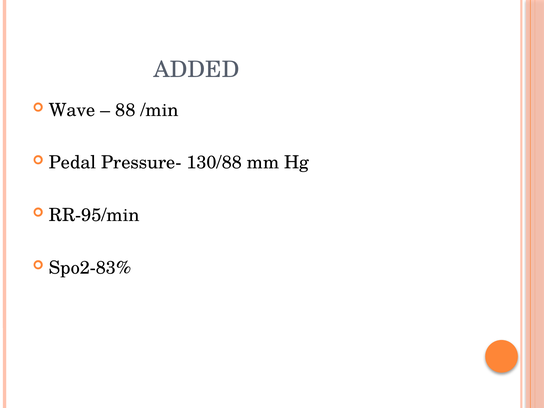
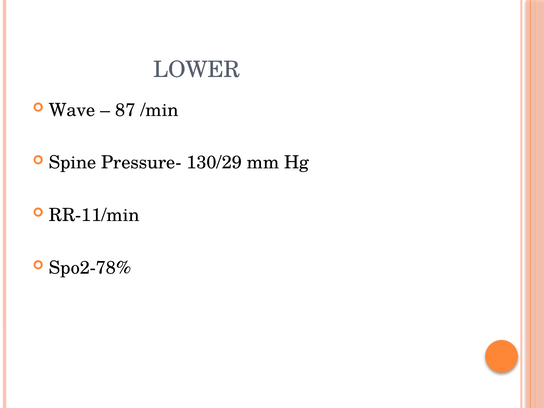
ADDED: ADDED -> LOWER (197, 70)
88: 88 -> 87 (125, 110)
Pedal: Pedal -> Spine (73, 163)
130/88: 130/88 -> 130/29 (214, 163)
RR-95/min: RR-95/min -> RR-11/min (94, 215)
Spo2-83%: Spo2-83% -> Spo2-78% (90, 268)
